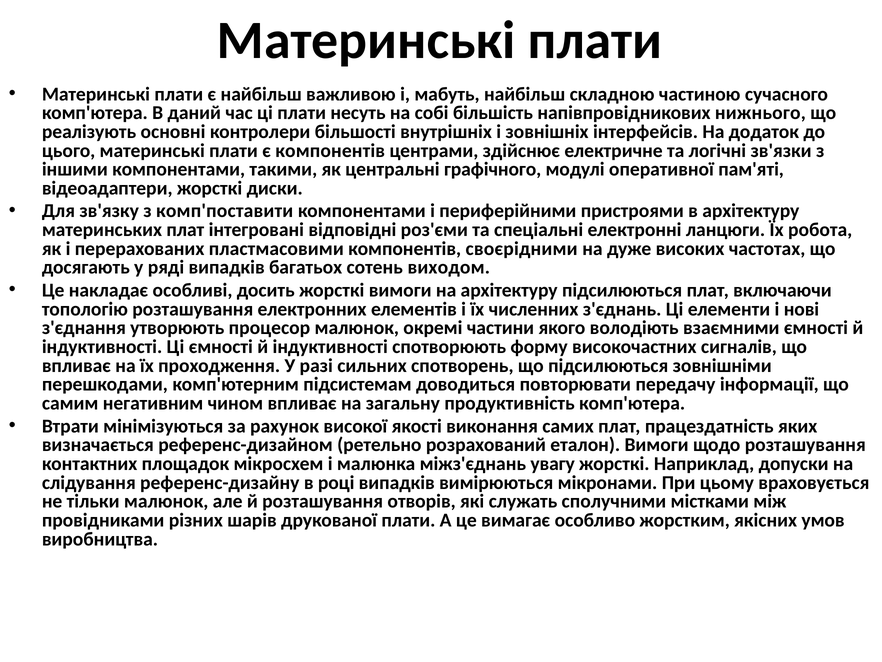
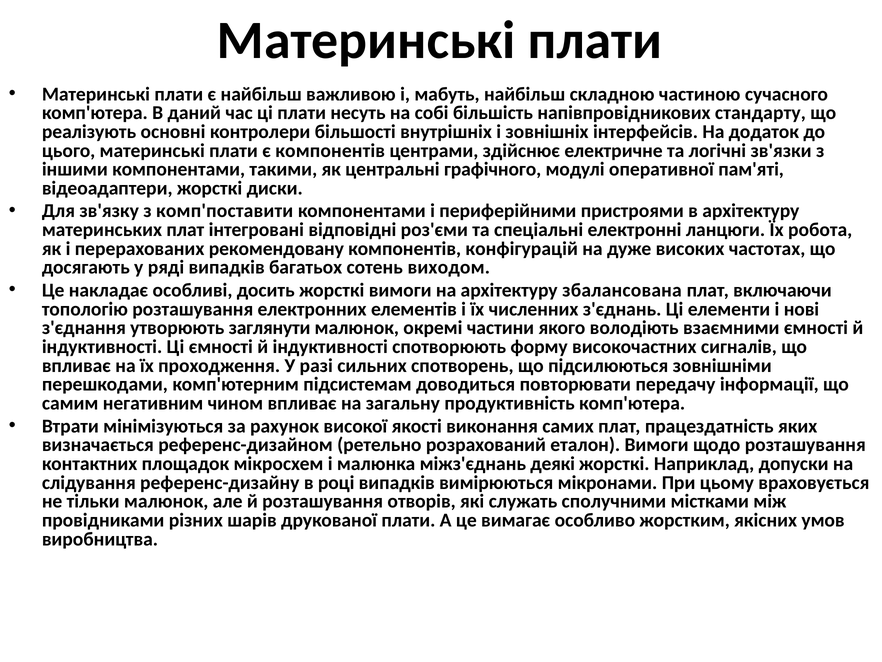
нижнього: нижнього -> стандарту (760, 113)
пластмасовими: пластмасовими -> рекомендовану (276, 248)
своєрідними: своєрідними -> конфігурацій (522, 248)
архітектуру підсилюються: підсилюються -> збалансована (622, 290)
процесор: процесор -> заглянути (270, 328)
увагу: увагу -> деякі (553, 463)
